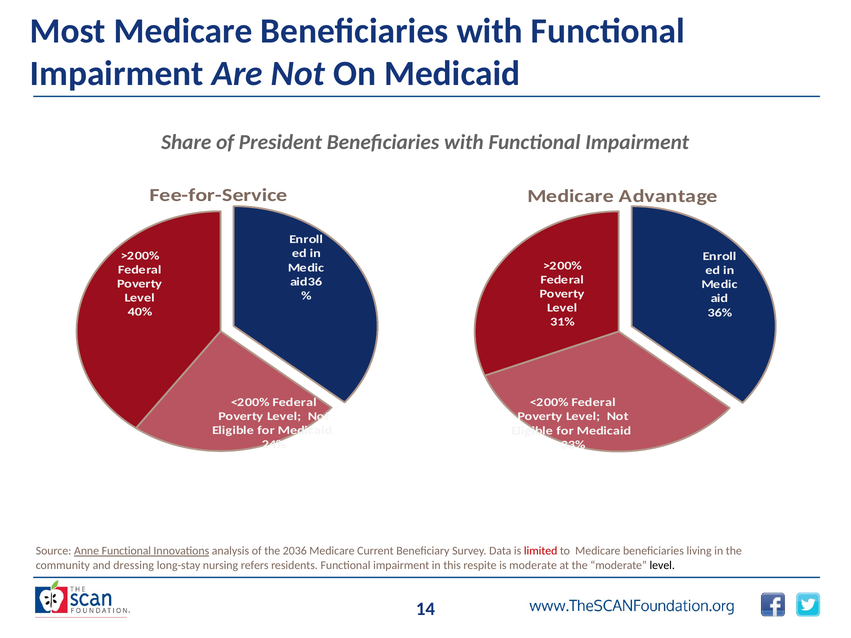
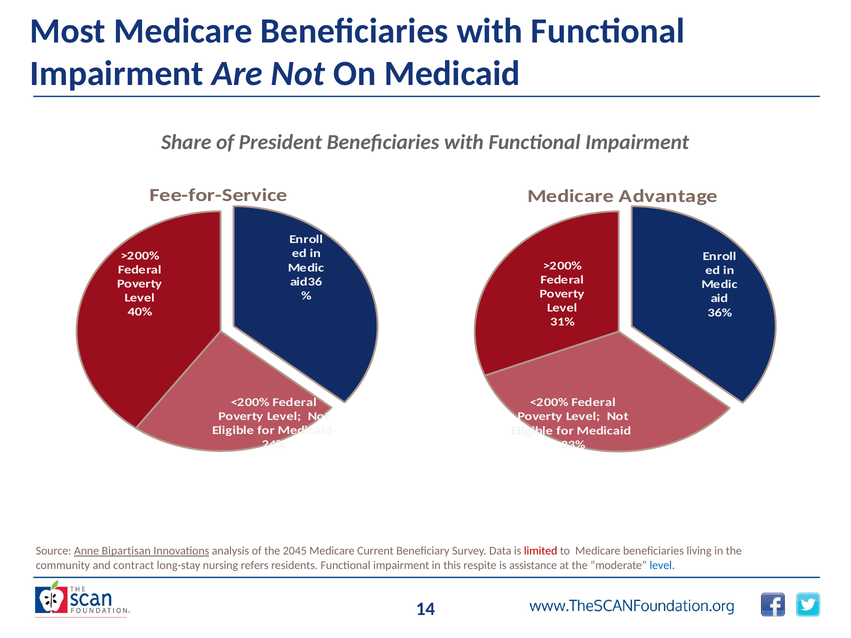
Anne Functional: Functional -> Bipartisan (126, 551)
2036: 2036 -> 2045 (295, 551)
dressing: dressing -> contract (134, 565)
is moderate: moderate -> assistance (533, 565)
level colour: black -> blue (662, 565)
